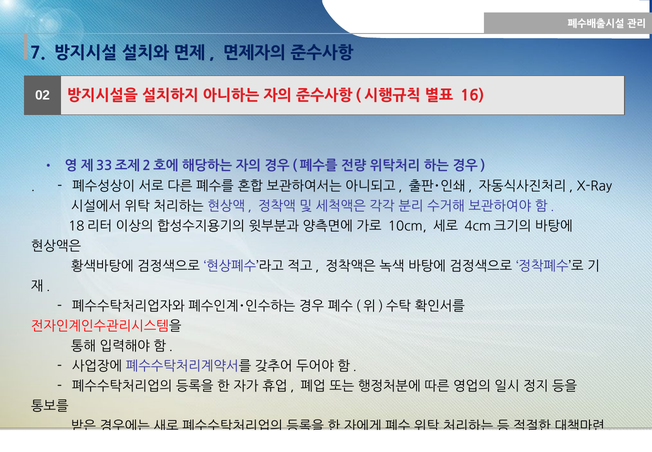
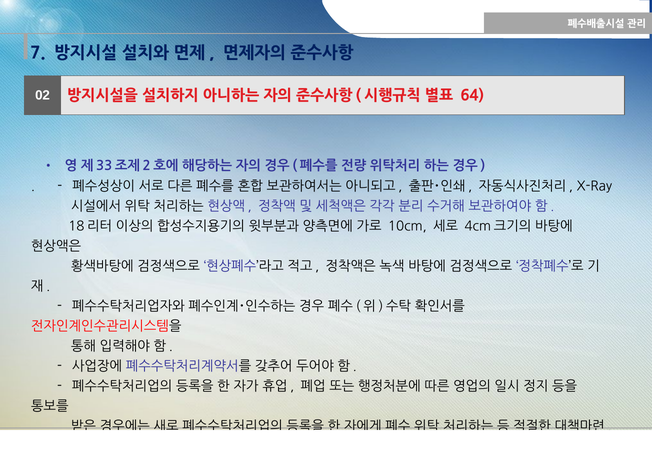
16: 16 -> 64 (472, 96)
